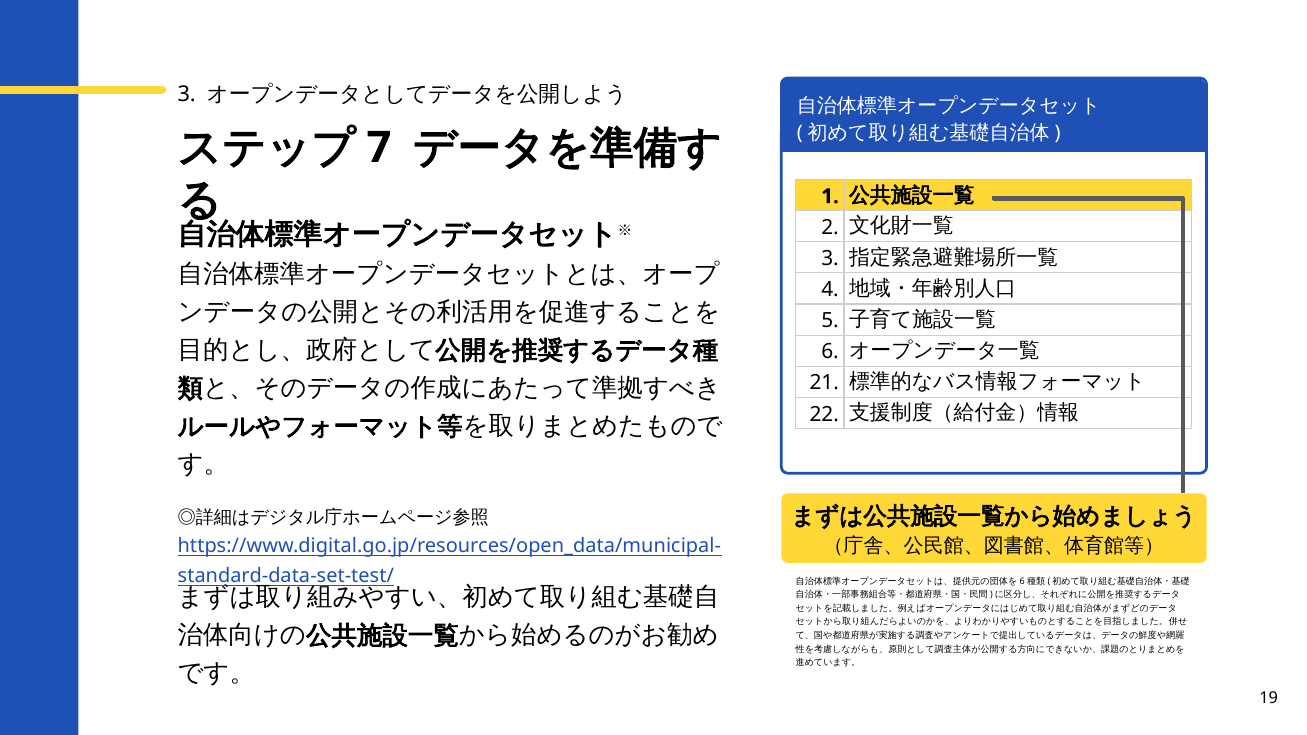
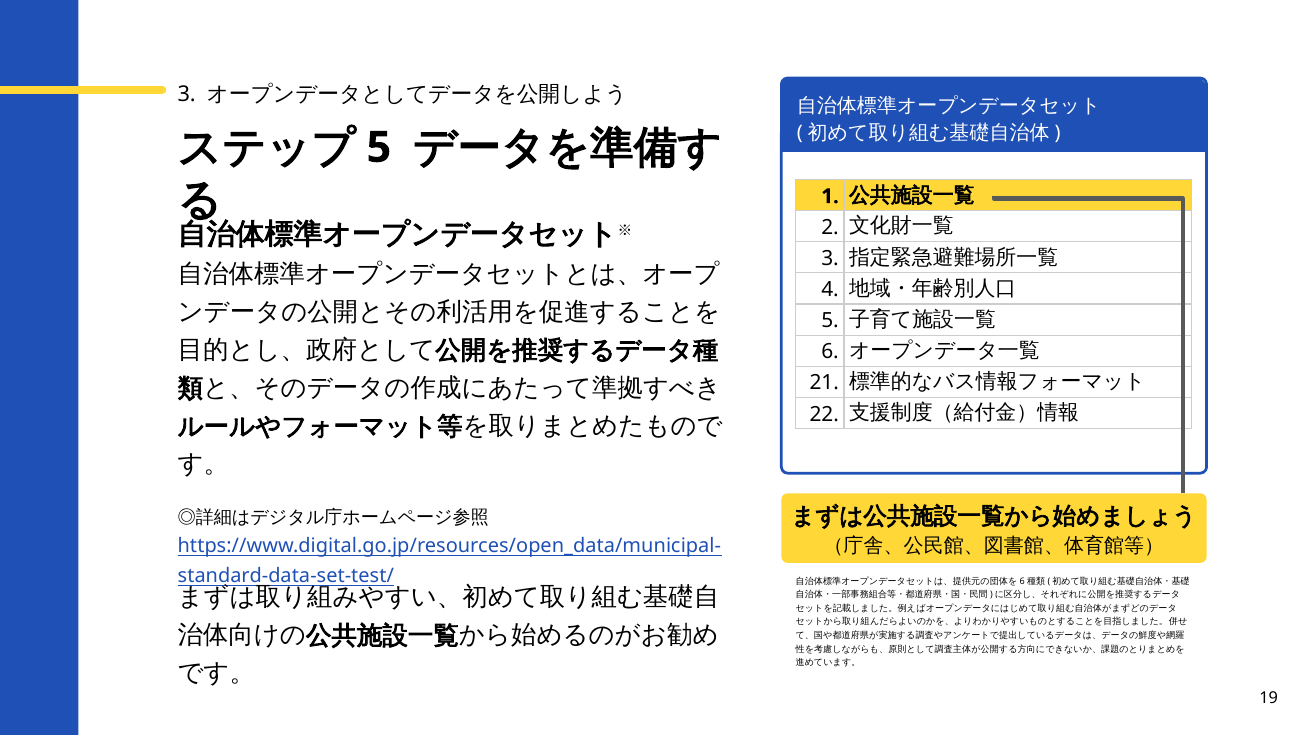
7: 7 -> 5 (379, 148)
